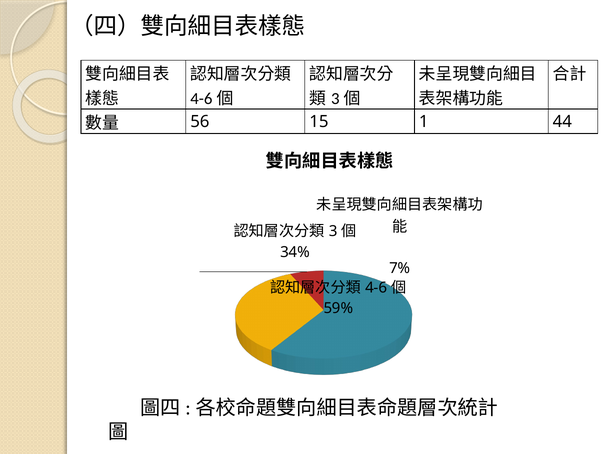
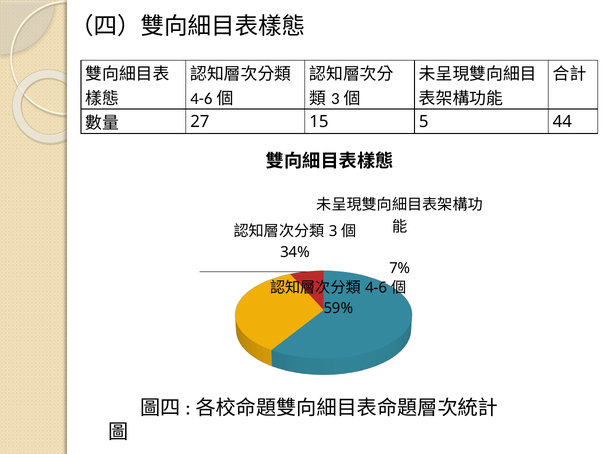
56: 56 -> 27 (200, 121)
1: 1 -> 5 (424, 121)
